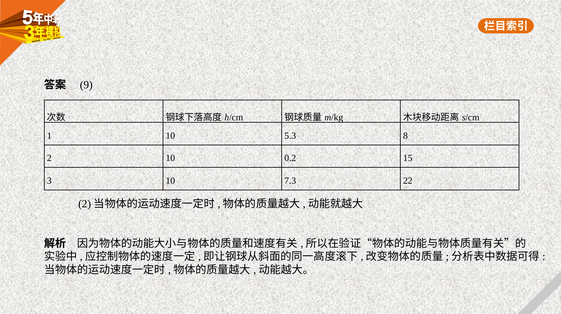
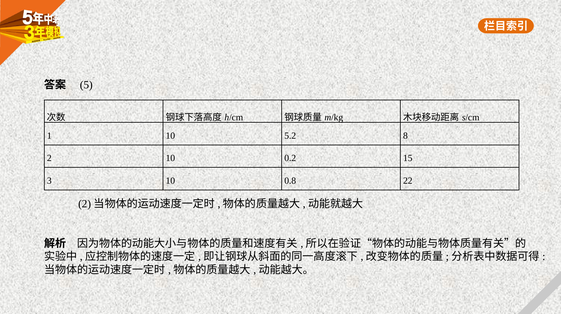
9: 9 -> 5 (86, 85)
5.3: 5.3 -> 5.2 (290, 136)
7.3: 7.3 -> 0.8 (290, 180)
